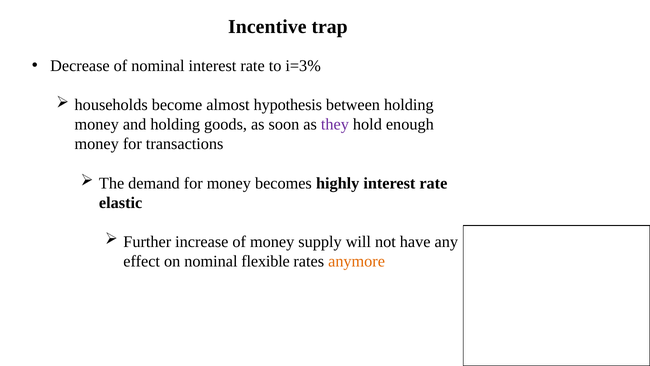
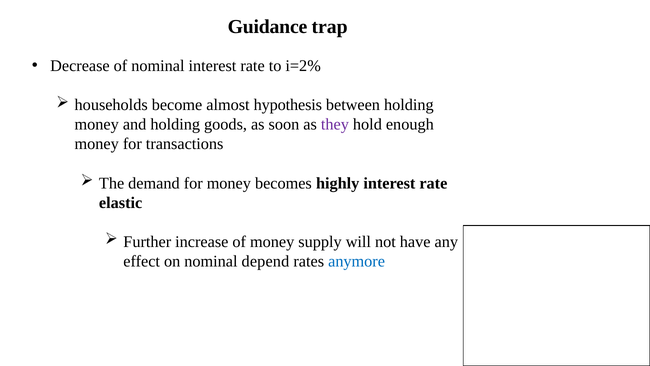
Incentive: Incentive -> Guidance (267, 27)
i=3%: i=3% -> i=2% (303, 66)
flexible: flexible -> depend (265, 261)
anymore colour: orange -> blue (357, 261)
